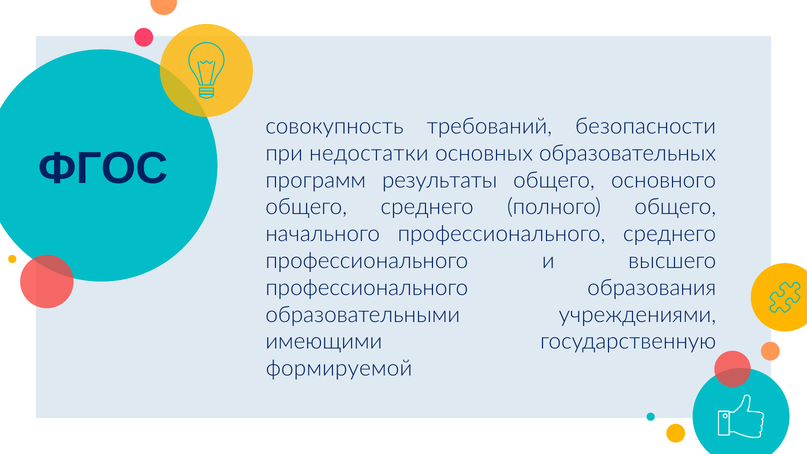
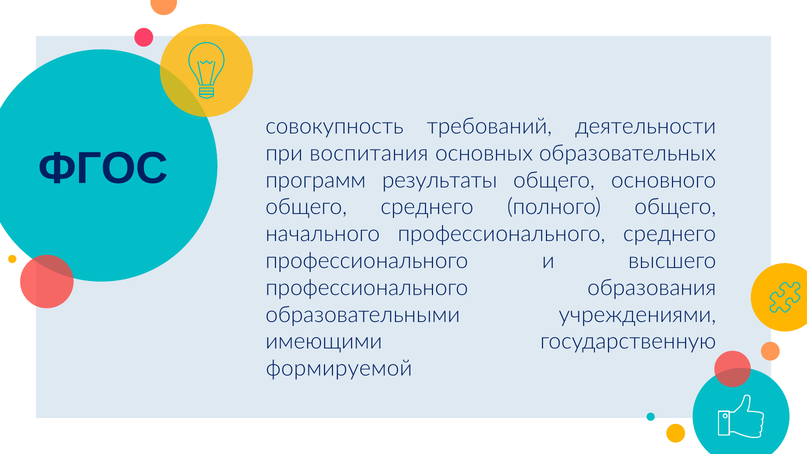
безопасности: безопасности -> деятельности (646, 126)
недостатки: недостатки -> воспитания (369, 153)
